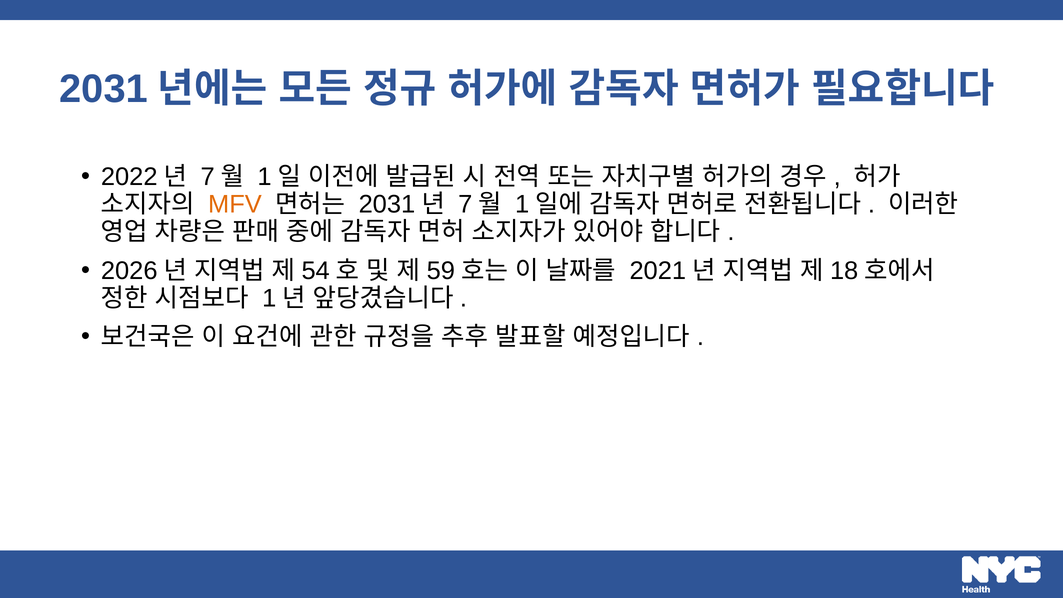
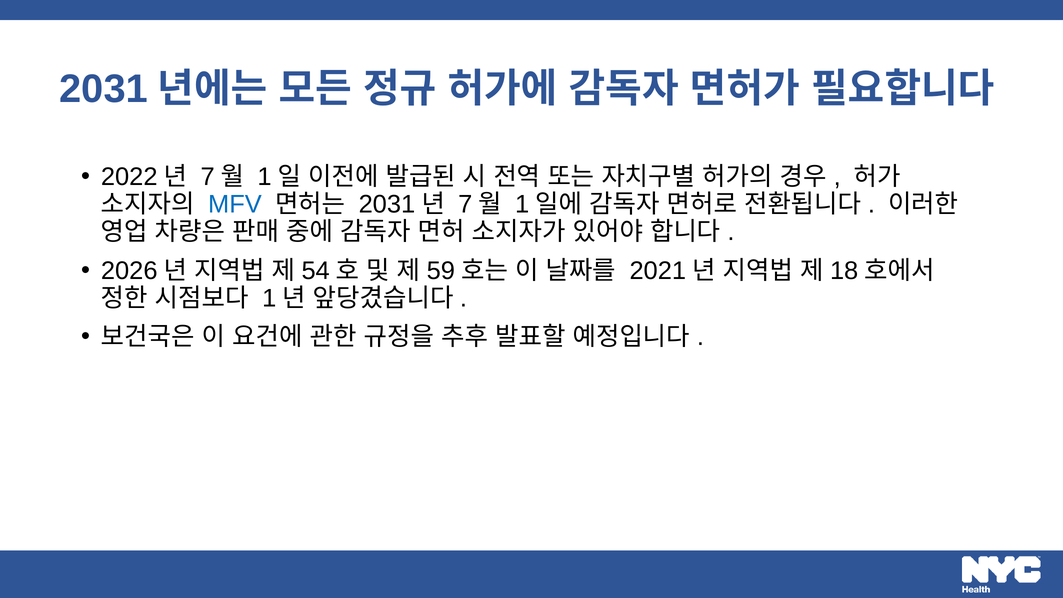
MFV colour: orange -> blue (235, 204)
